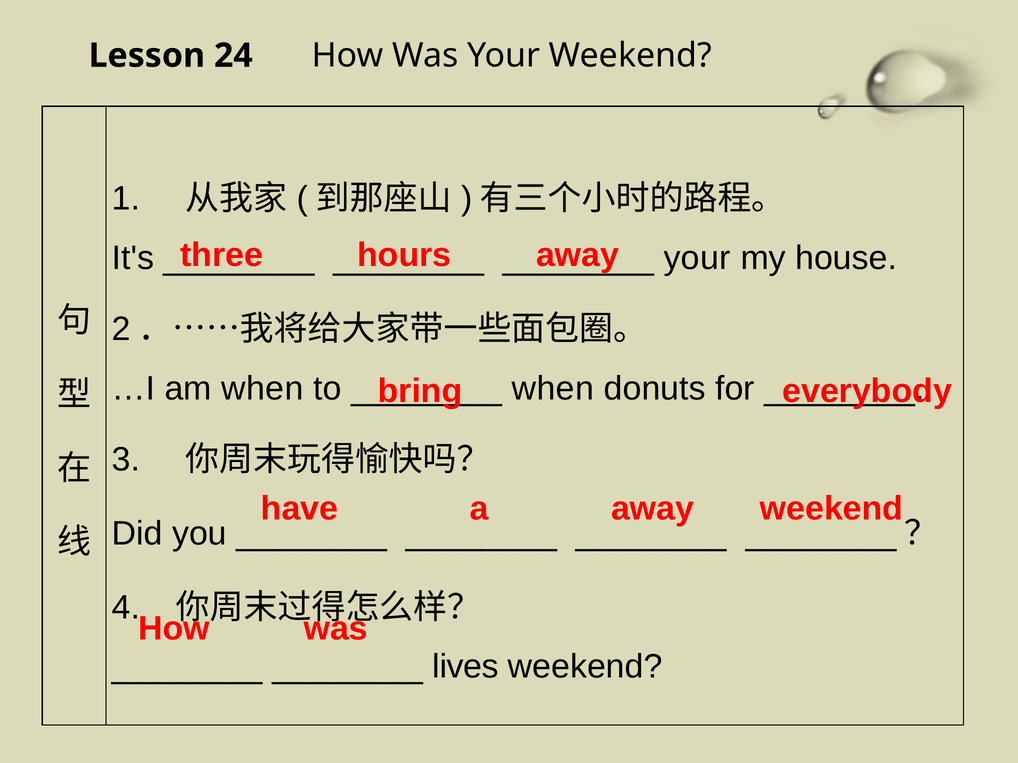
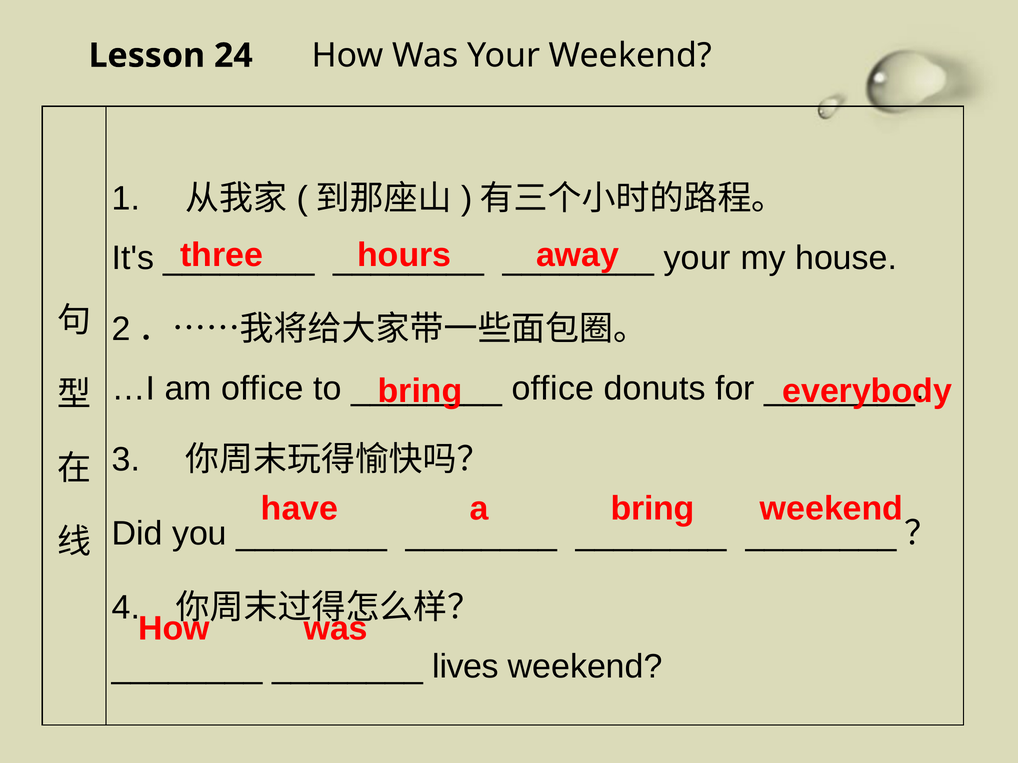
am when: when -> office (262, 389)
when: when -> office (553, 389)
a away: away -> bring (653, 509)
